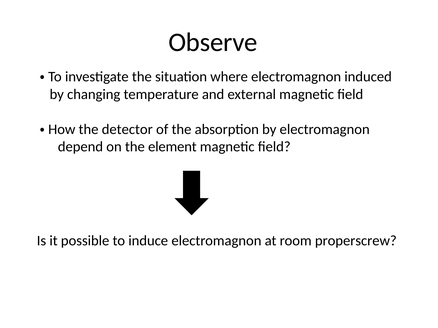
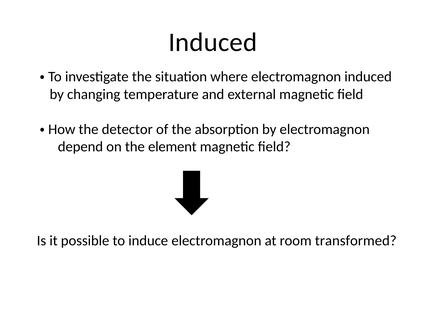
Observe: Observe -> Induced (213, 42)
properscrew: properscrew -> transformed (356, 241)
